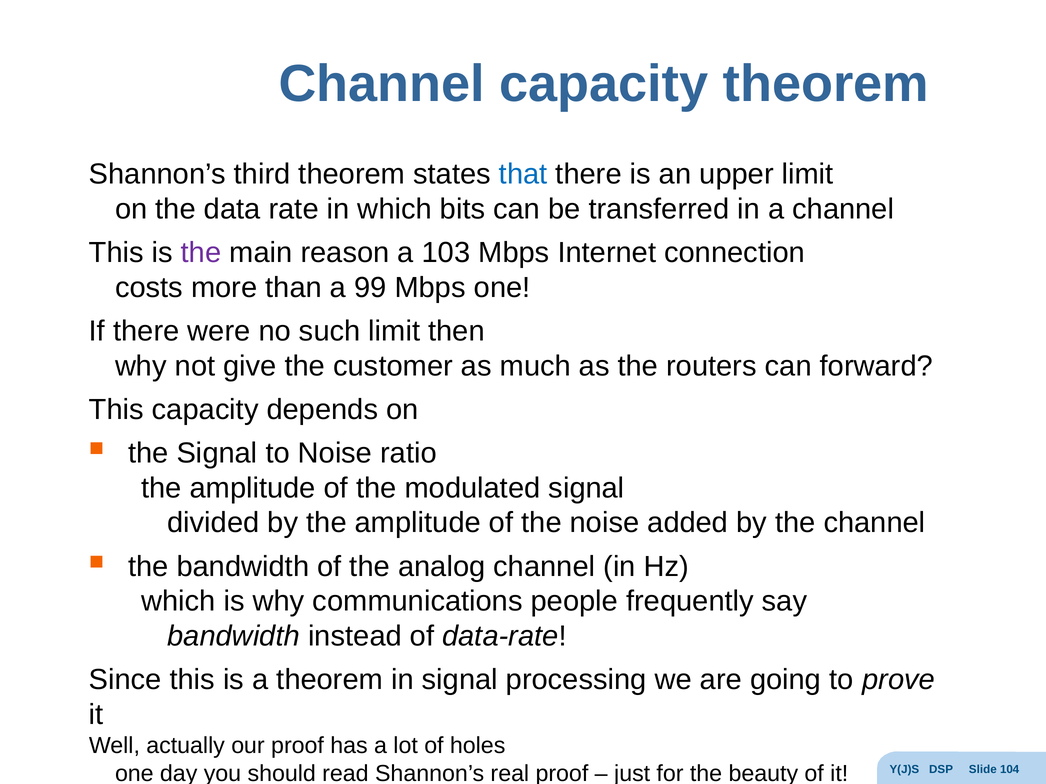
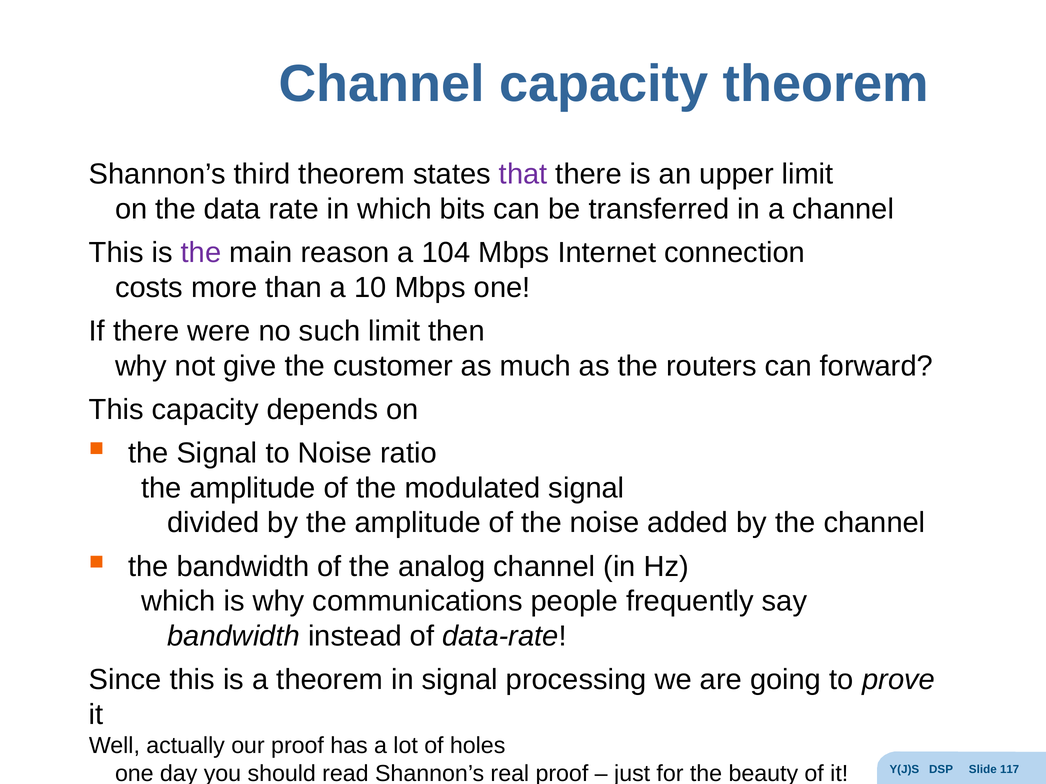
that colour: blue -> purple (523, 174)
103: 103 -> 104 (446, 253)
99: 99 -> 10 (370, 288)
104: 104 -> 117 (1010, 770)
